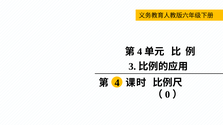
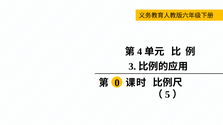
4: 4 -> 0 (117, 83)
0: 0 -> 5 (167, 95)
